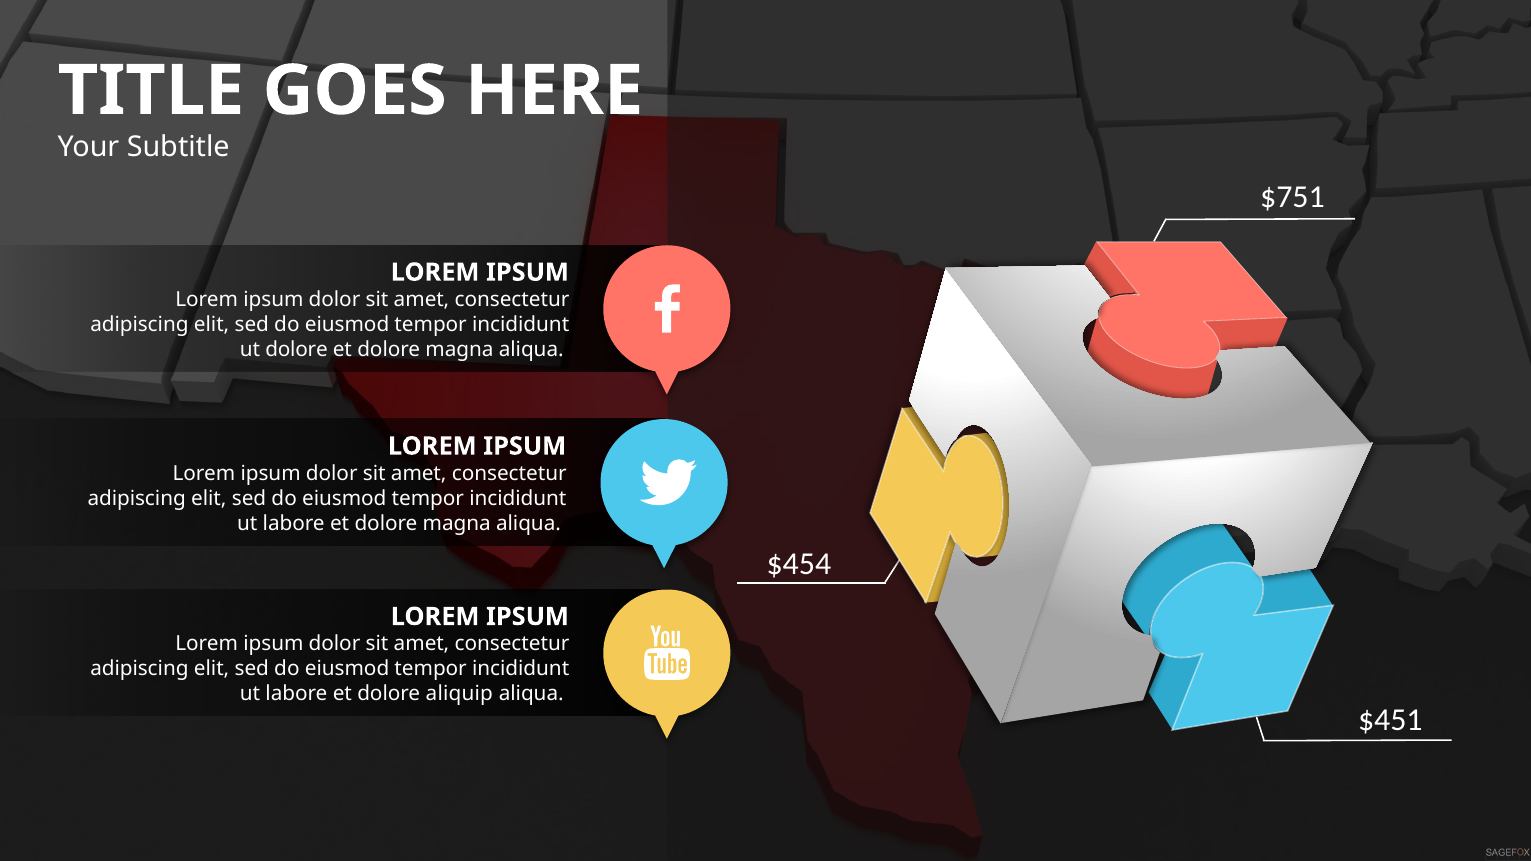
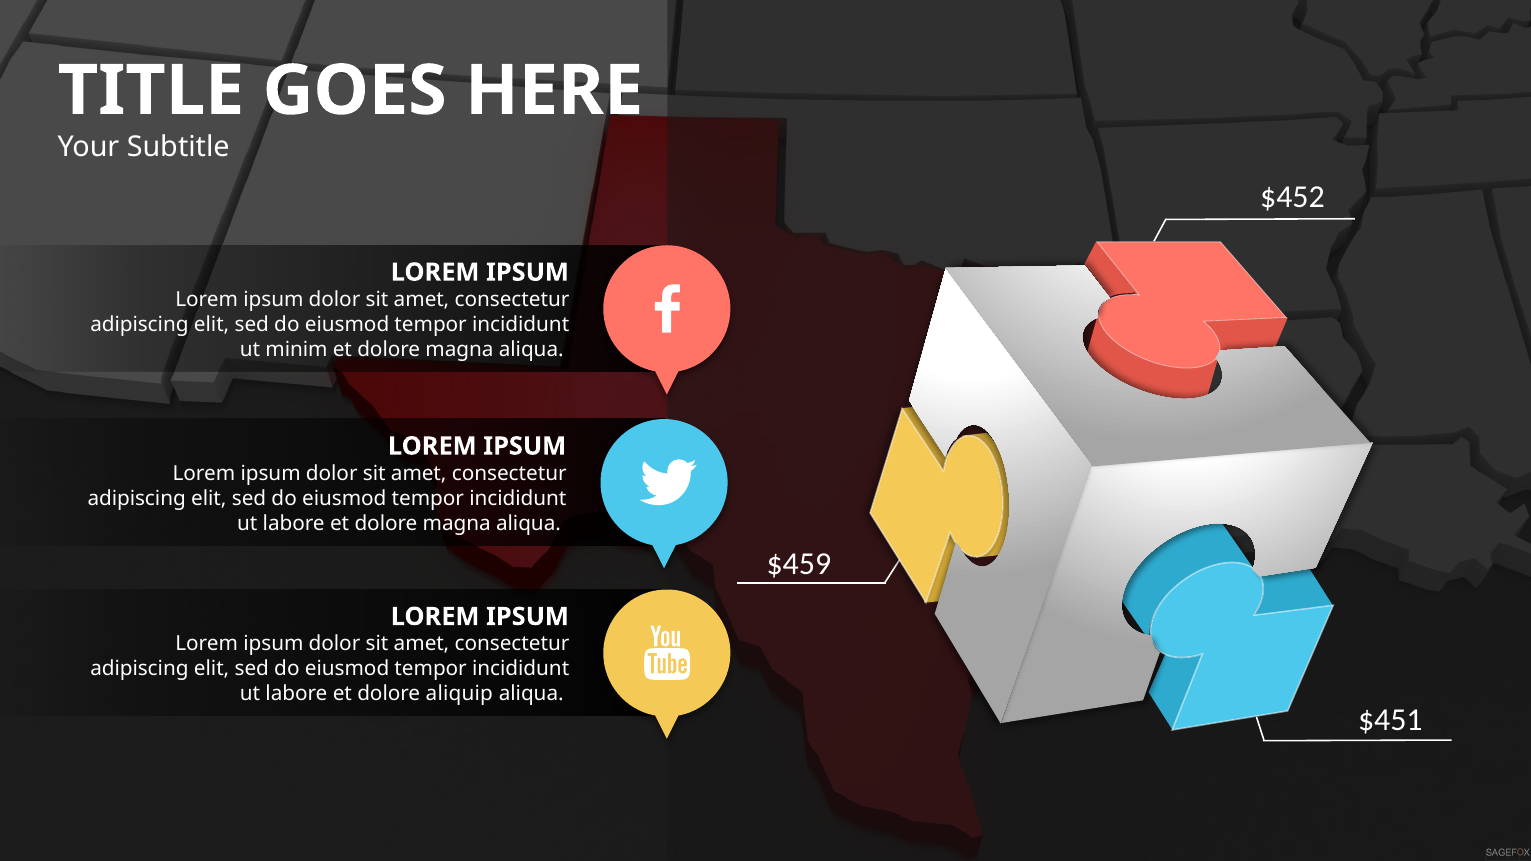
$751: $751 -> $452 (1292, 197)
ut dolore: dolore -> minim (296, 350)
$454: $454 -> $459 (799, 564)
